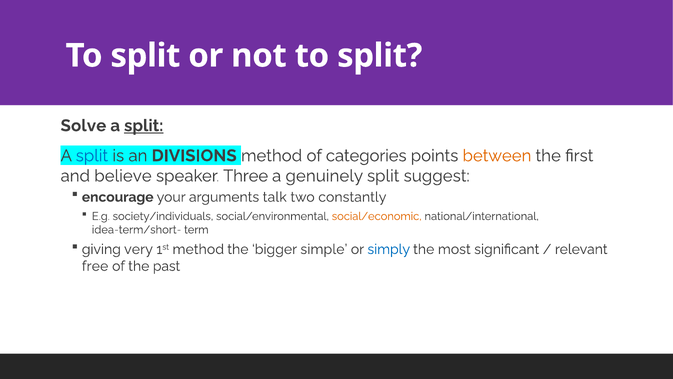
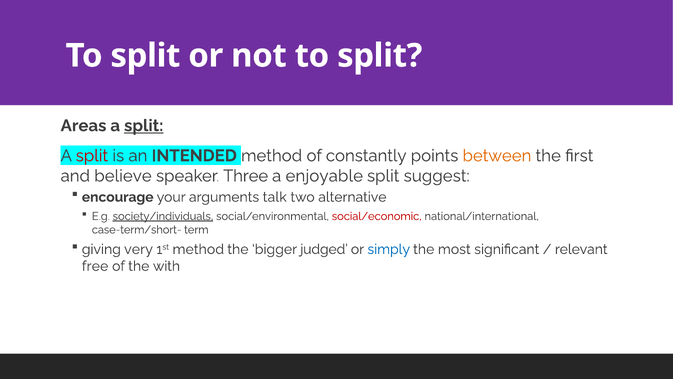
Solve: Solve -> Areas (83, 126)
split colour: blue -> red (92, 156)
DIVISIONS: DIVISIONS -> INTENDED (194, 156)
categories: categories -> constantly (366, 156)
genuinely: genuinely -> enjoyable (324, 176)
constantly: constantly -> alternative (352, 197)
society/individuals underline: none -> present (163, 216)
social/economic colour: orange -> red (377, 216)
idea-term/short-: idea-term/short- -> case-term/short- (137, 229)
simple: simple -> judged (324, 249)
past: past -> with (166, 266)
